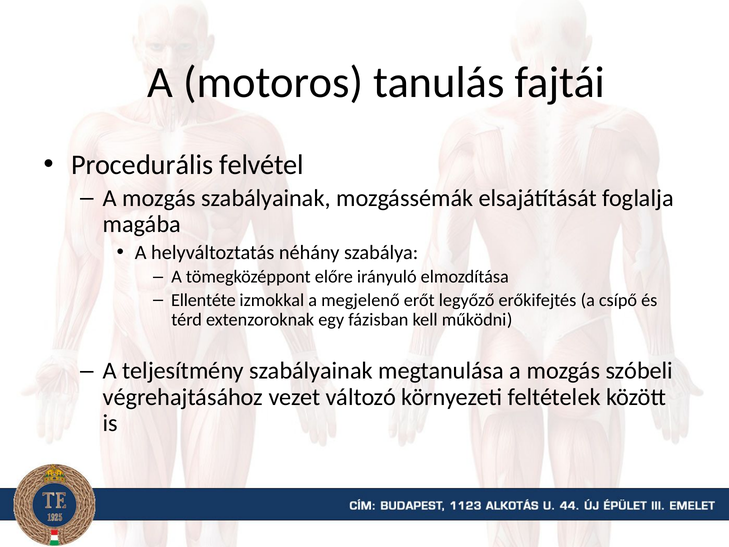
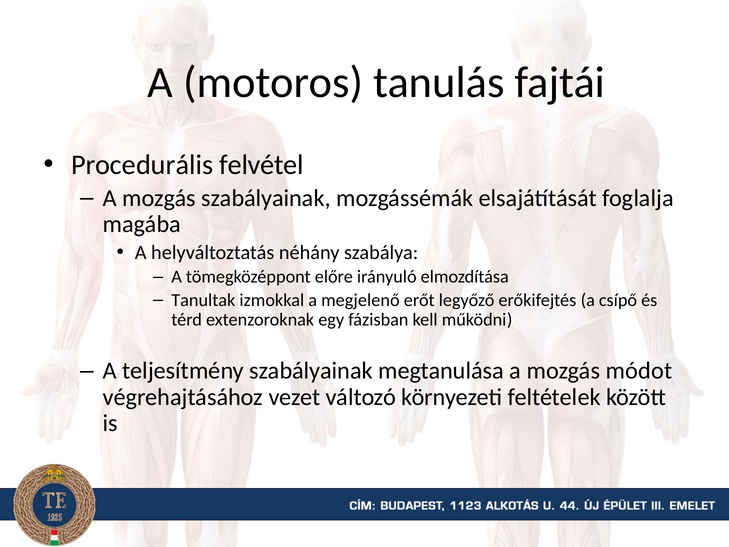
Ellentéte: Ellentéte -> Tanultak (203, 300)
szóbeli: szóbeli -> módot (639, 371)
